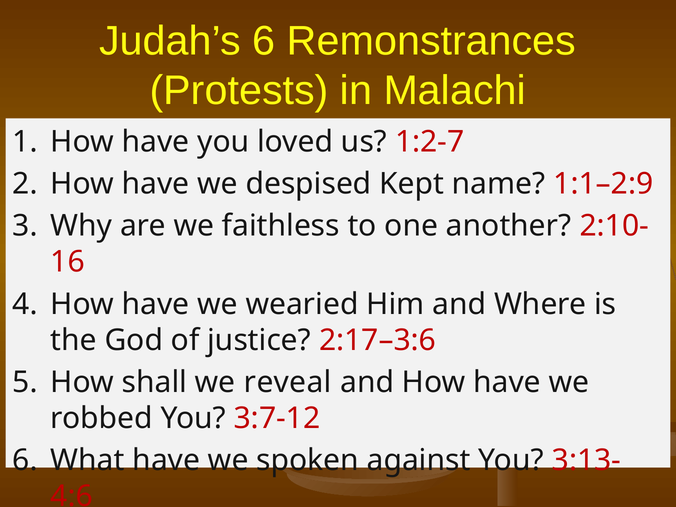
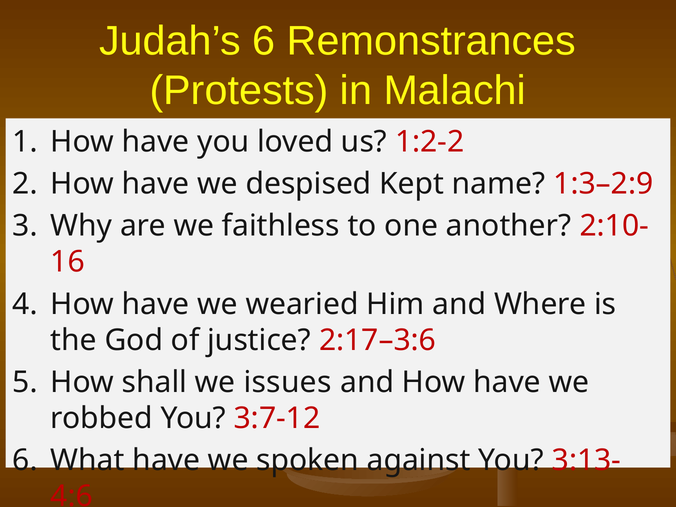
1:2-7: 1:2-7 -> 1:2-2 (430, 142)
1:1–2:9: 1:1–2:9 -> 1:3–2:9 (603, 184)
reveal: reveal -> issues (288, 382)
